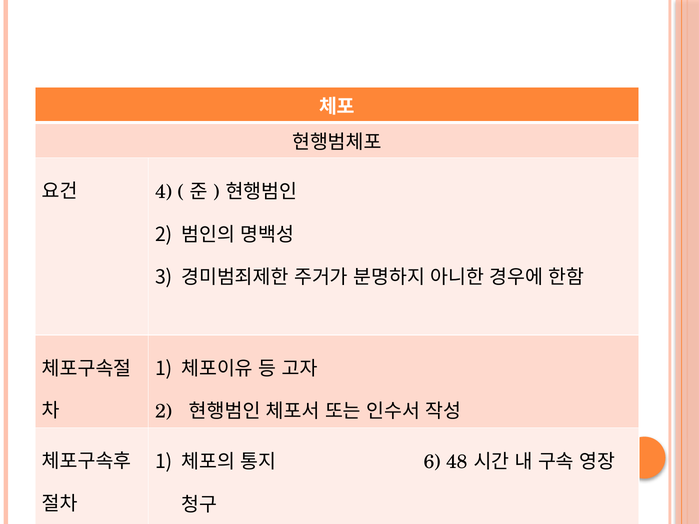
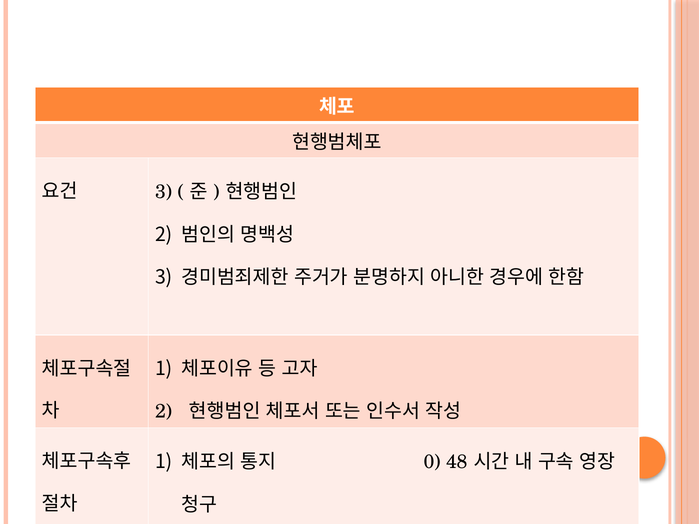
4: 4 -> 3 (164, 192)
6: 6 -> 0 (432, 462)
